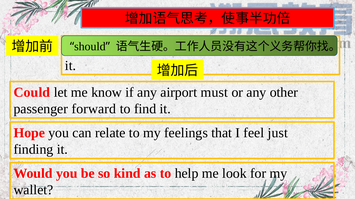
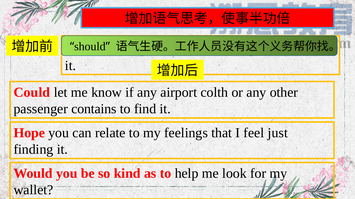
must: must -> colth (214, 93)
forward: forward -> contains (94, 109)
